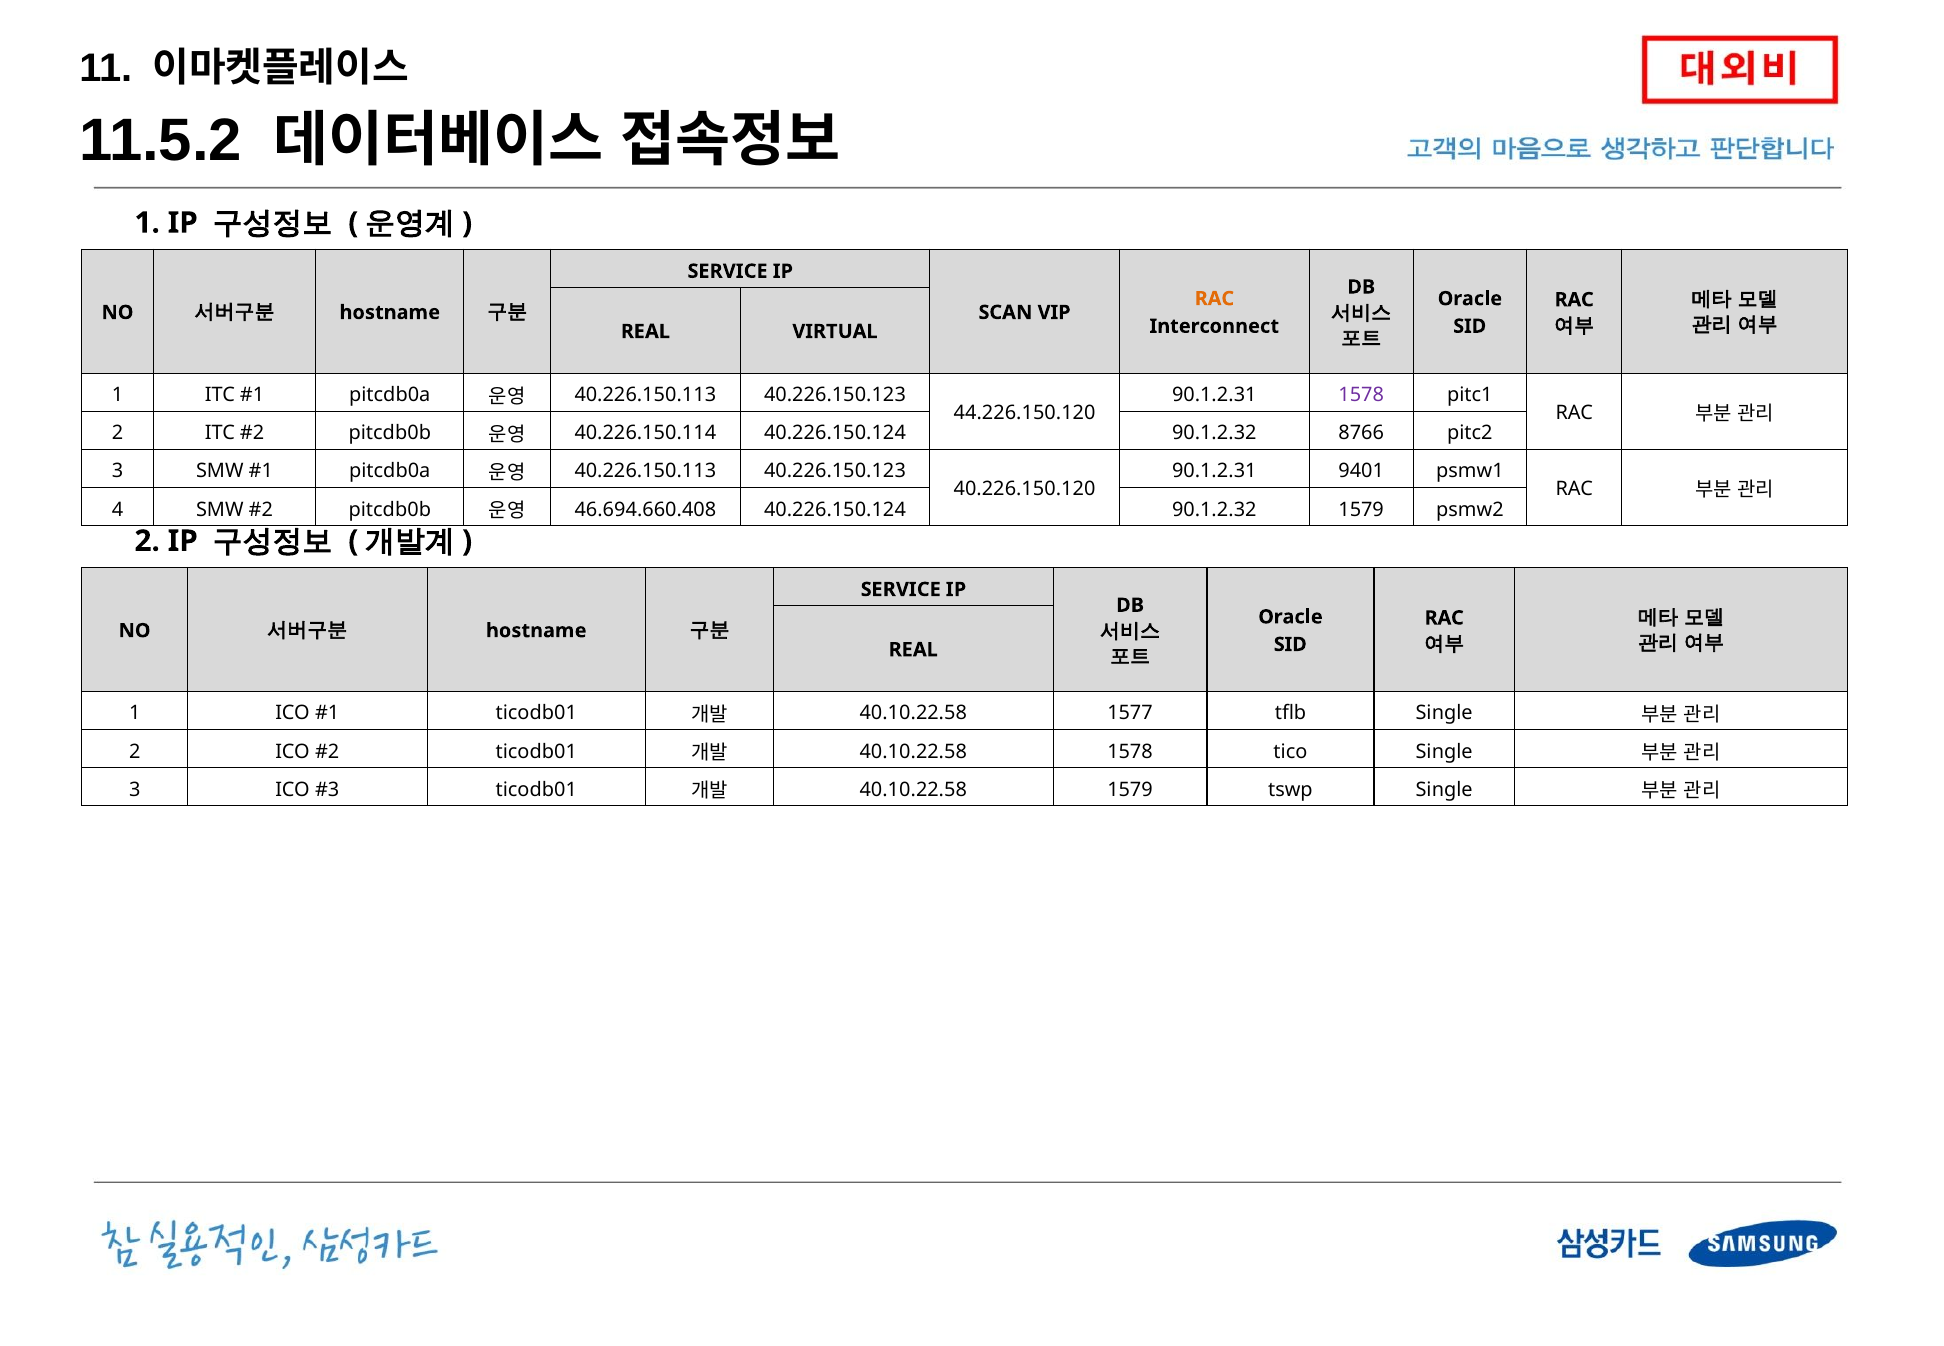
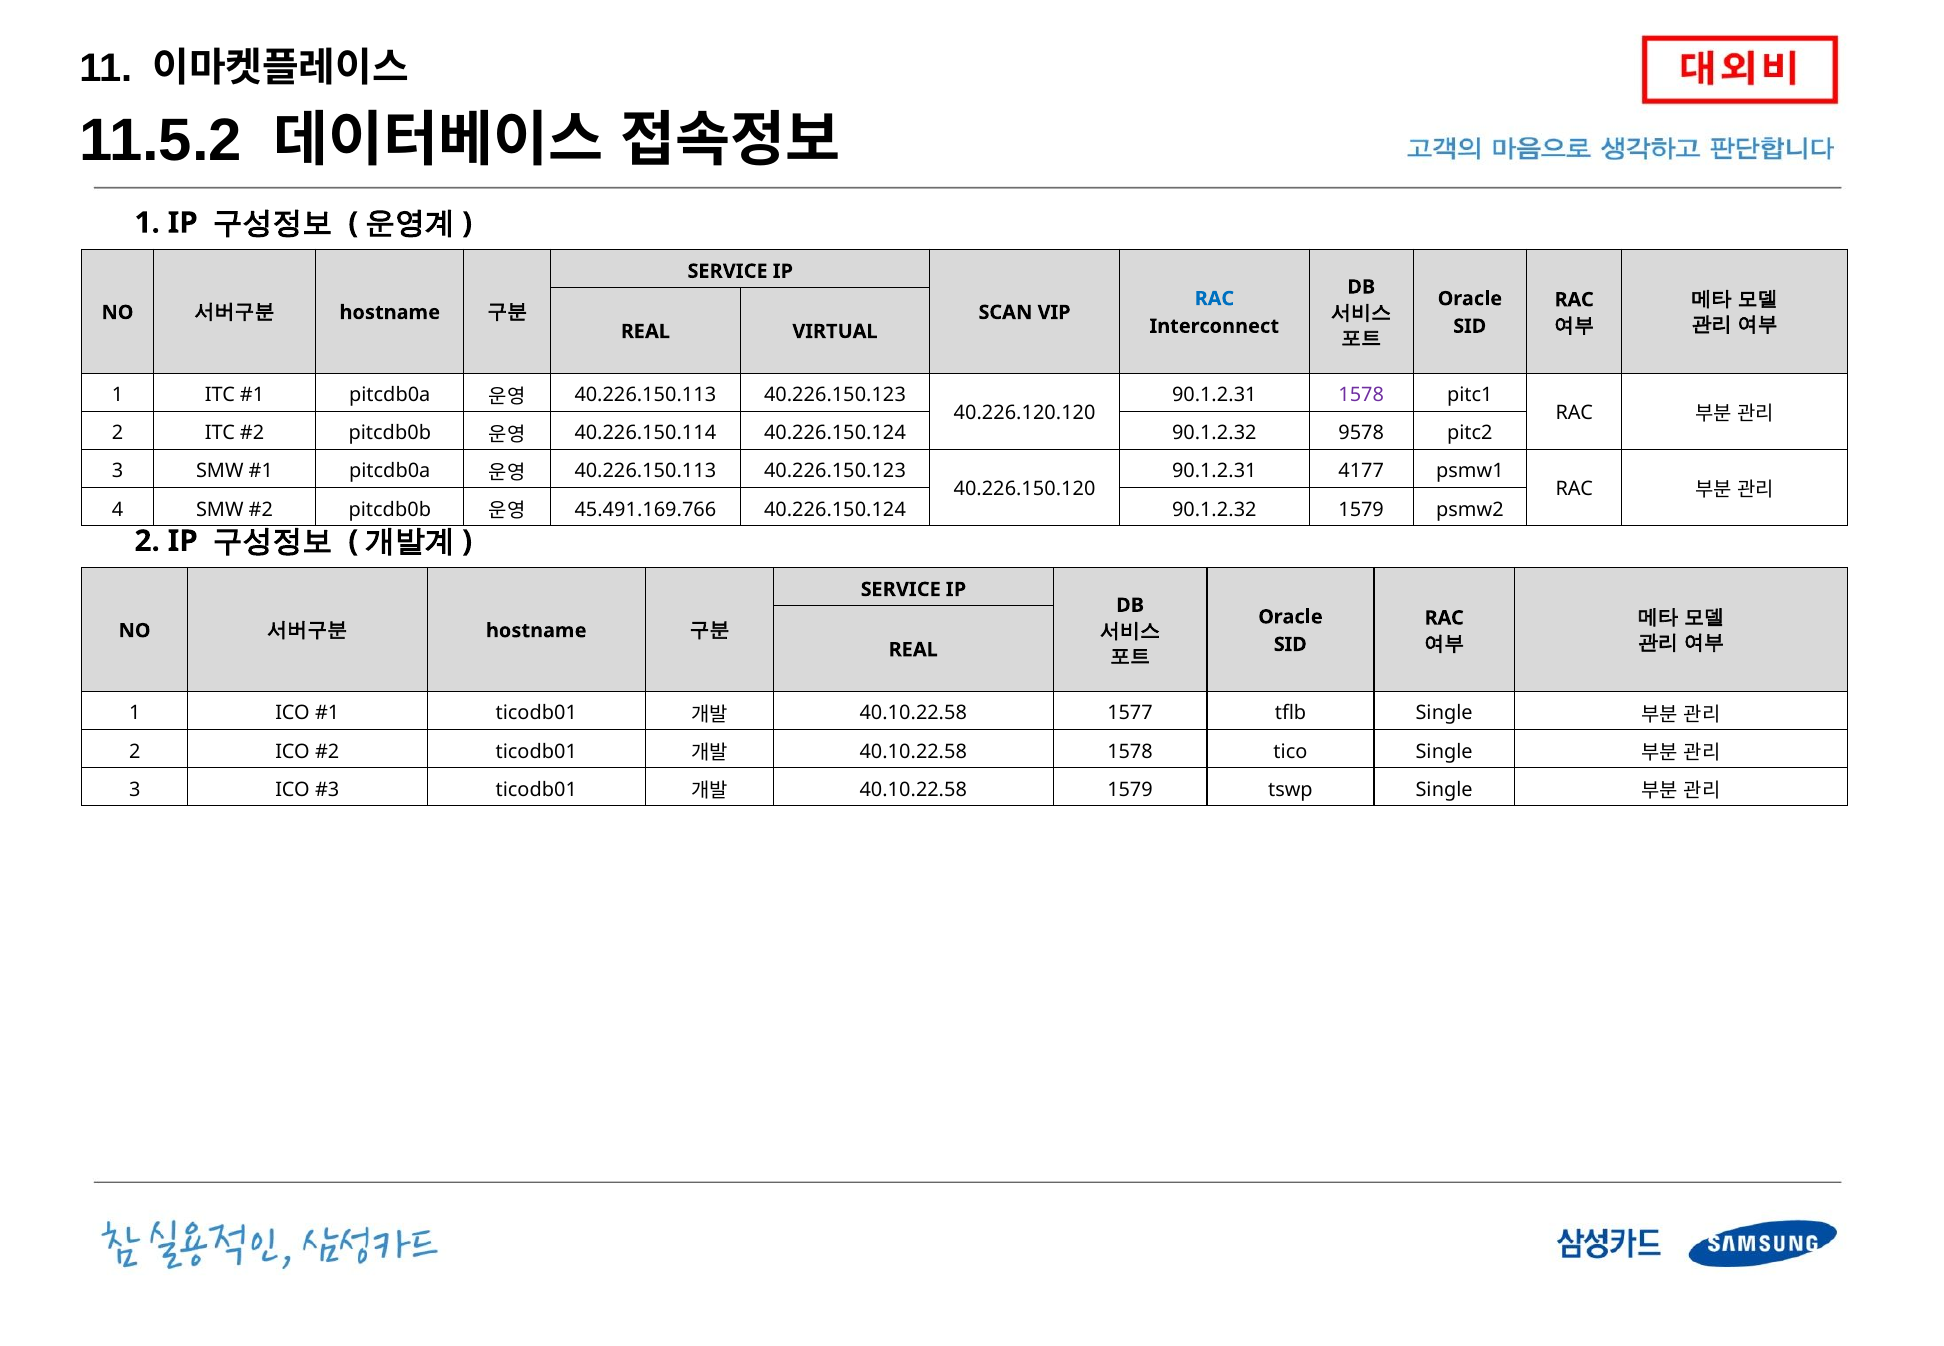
RAC colour: orange -> blue (1214, 299)
44.226.150.120: 44.226.150.120 -> 40.226.120.120 (1025, 412)
8766: 8766 -> 9578 (1361, 433)
9401: 9401 -> 4177 (1361, 471)
46.694.660.408: 46.694.660.408 -> 45.491.169.766 (645, 509)
